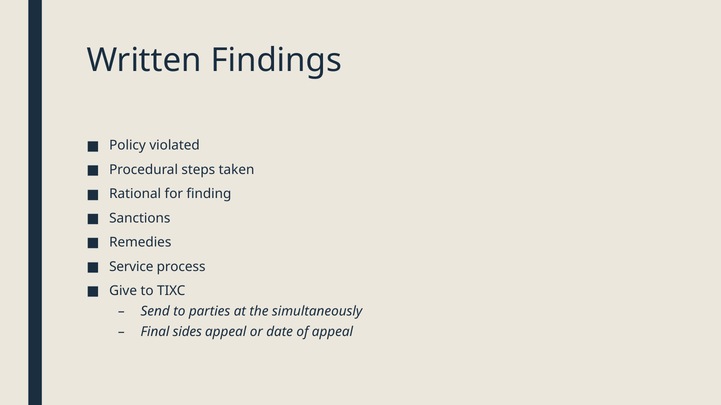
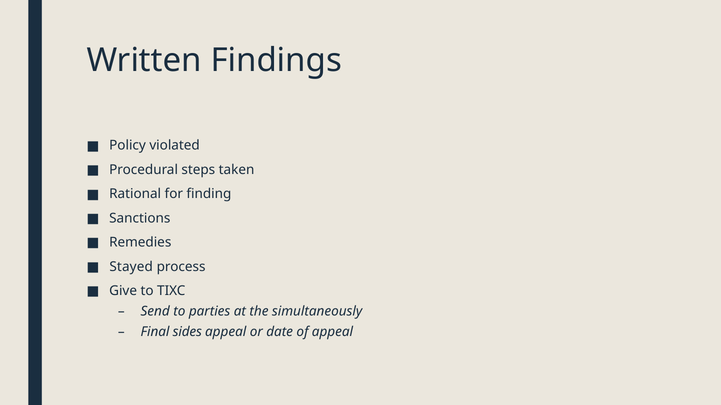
Service: Service -> Stayed (131, 267)
